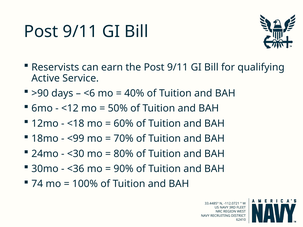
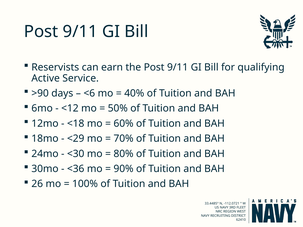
<99: <99 -> <29 (76, 139)
74: 74 -> 26 (37, 184)
